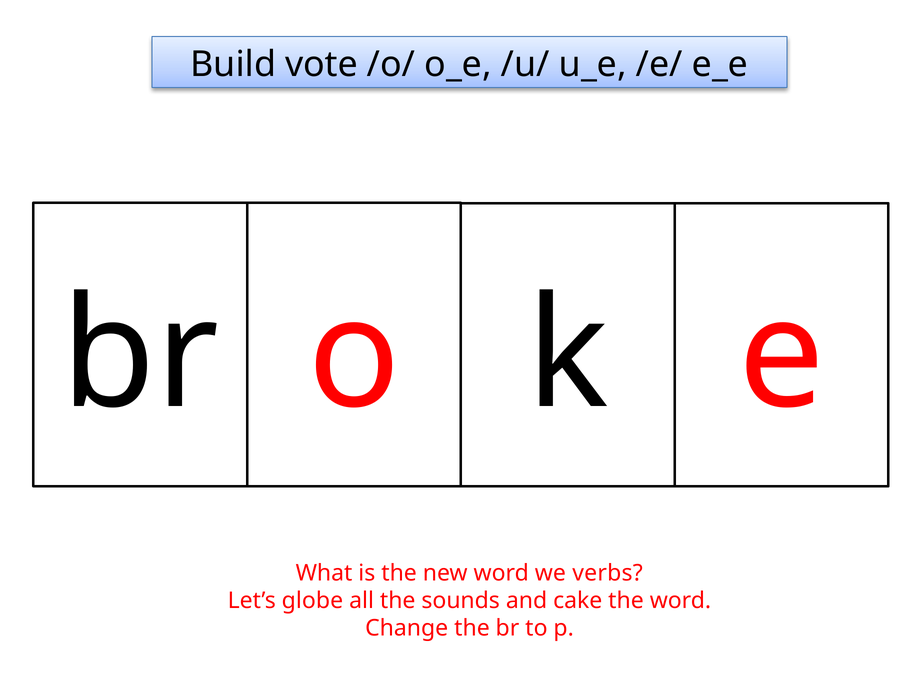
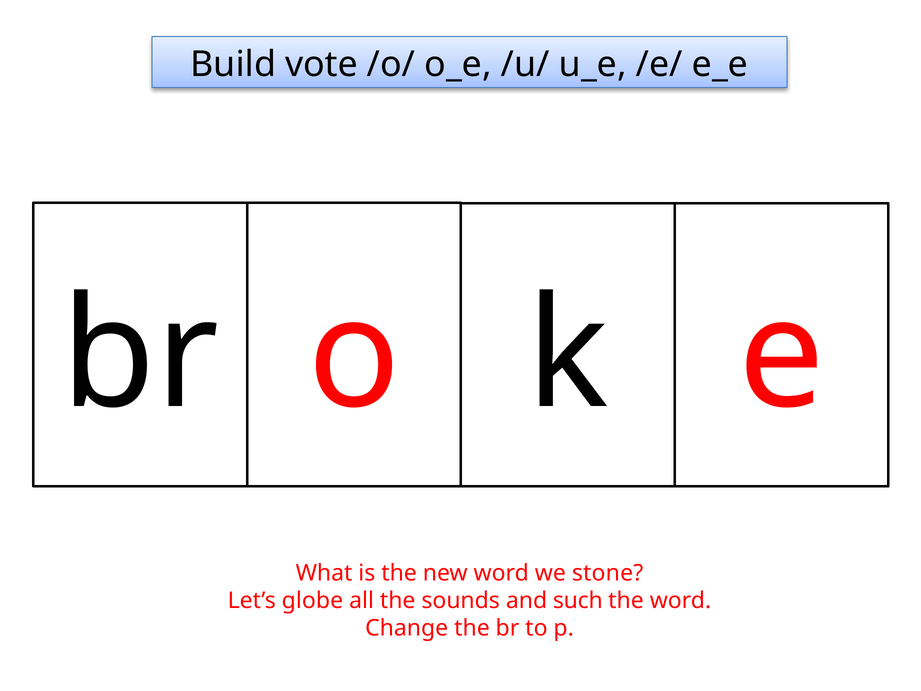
verbs: verbs -> stone (608, 573)
cake: cake -> such (578, 600)
